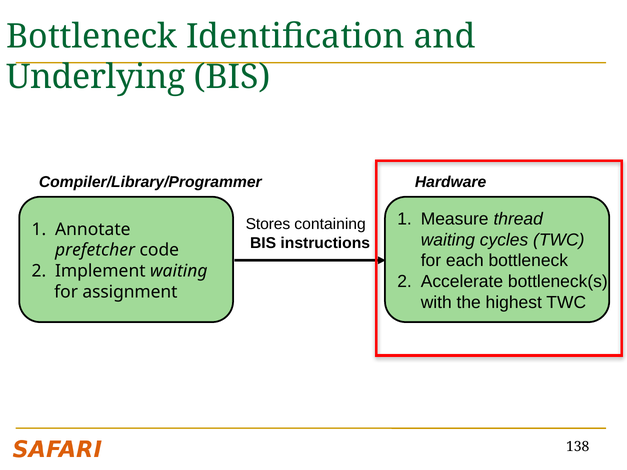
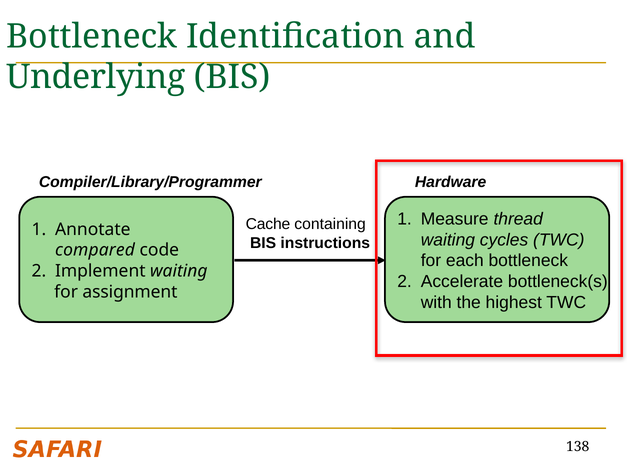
Stores: Stores -> Cache (268, 224)
prefetcher: prefetcher -> compared (95, 250)
